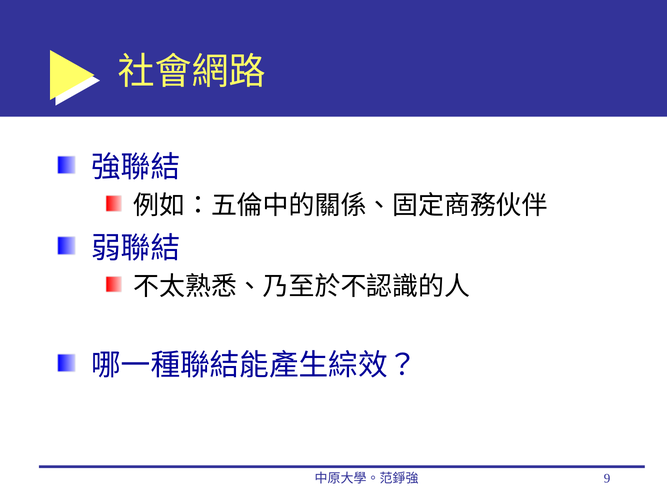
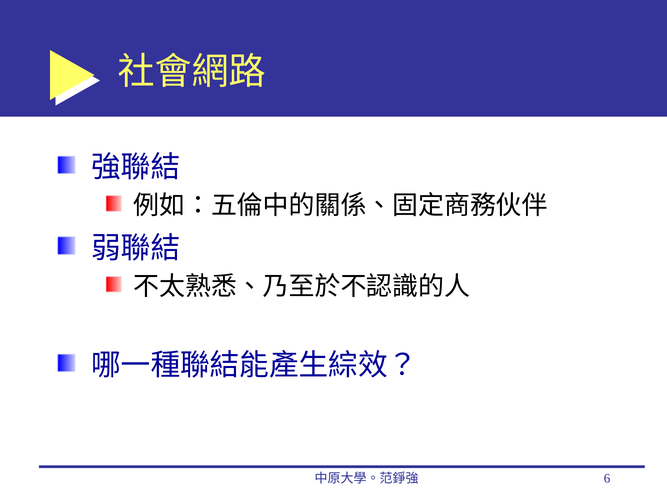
9: 9 -> 6 (607, 479)
